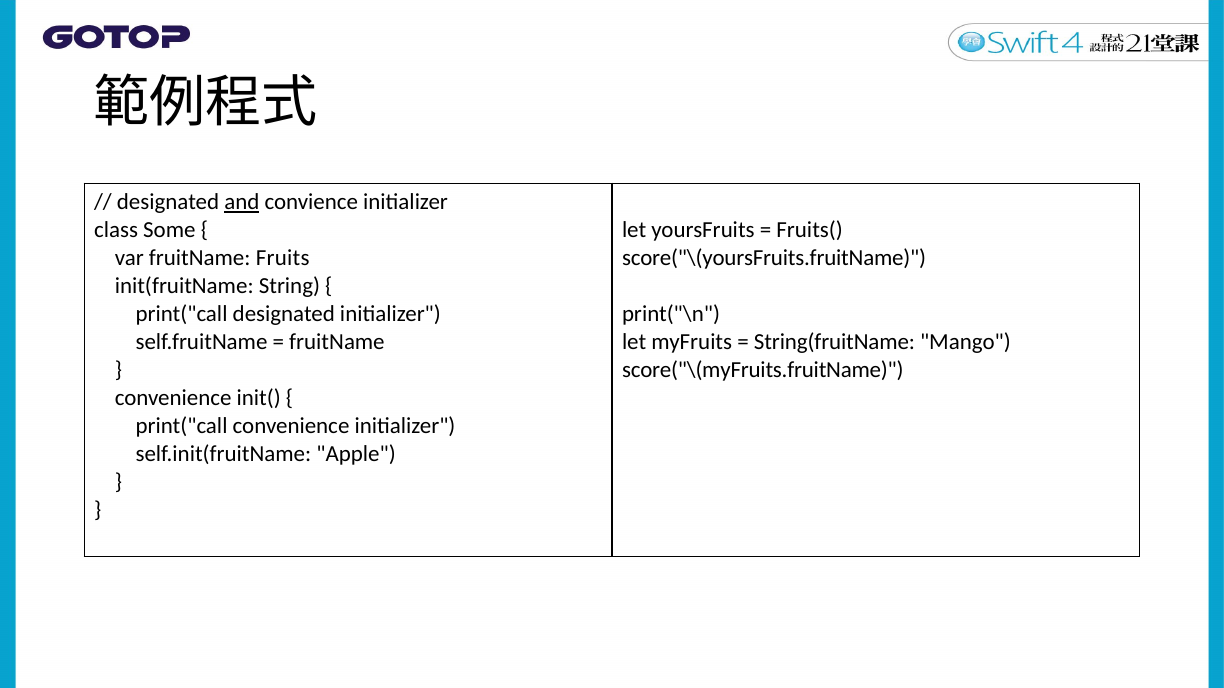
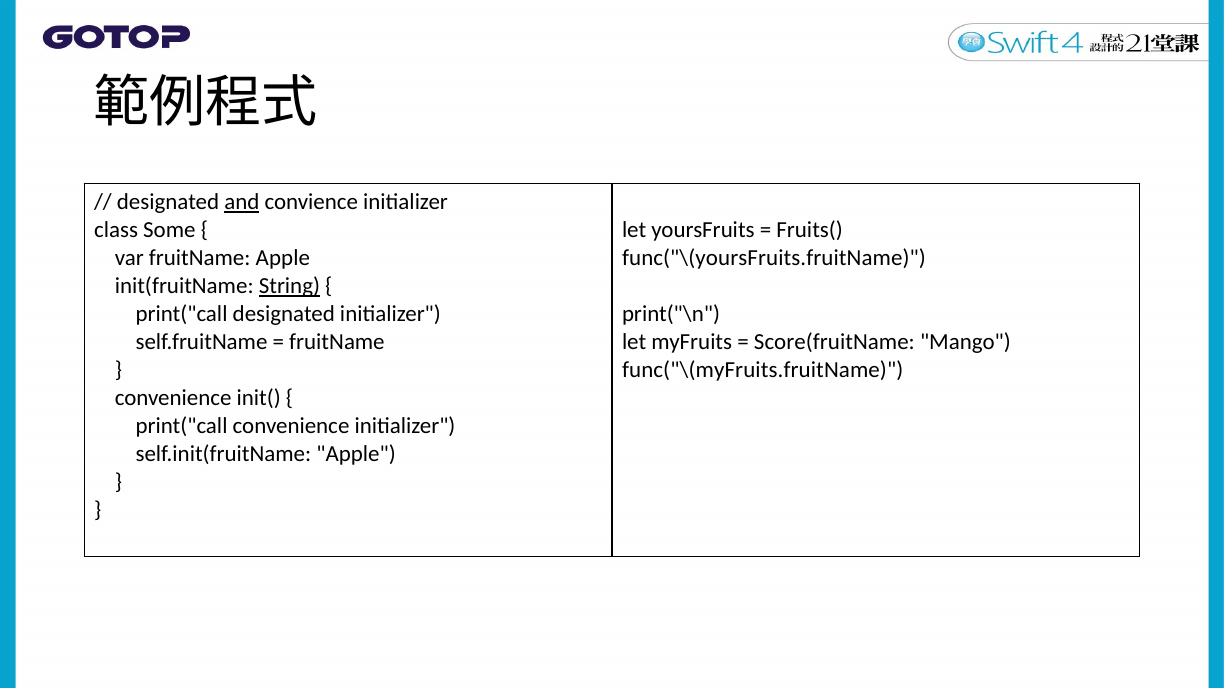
fruitName Fruits: Fruits -> Apple (283, 258)
score("\(yoursFruits.fruitName: score("\(yoursFruits.fruitName -> func("\(yoursFruits.fruitName (774, 258)
String underline: none -> present (289, 286)
String(fruitName: String(fruitName -> Score(fruitName (834, 342)
score("\(myFruits.fruitName: score("\(myFruits.fruitName -> func("\(myFruits.fruitName (763, 370)
